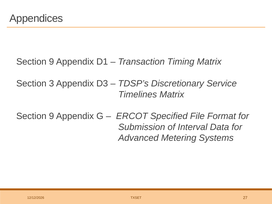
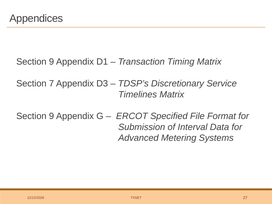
3: 3 -> 7 (52, 84)
